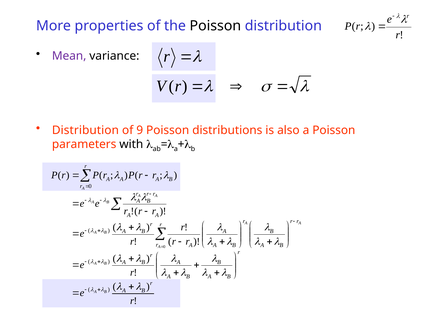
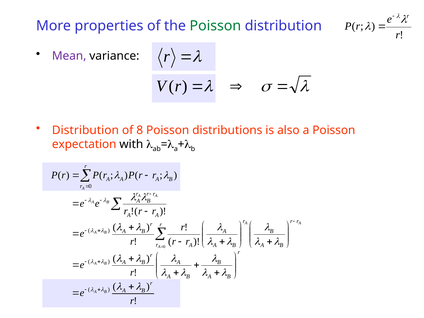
Poisson colour: black -> green (215, 26)
9: 9 -> 8 (140, 130)
parameters: parameters -> expectation (84, 144)
